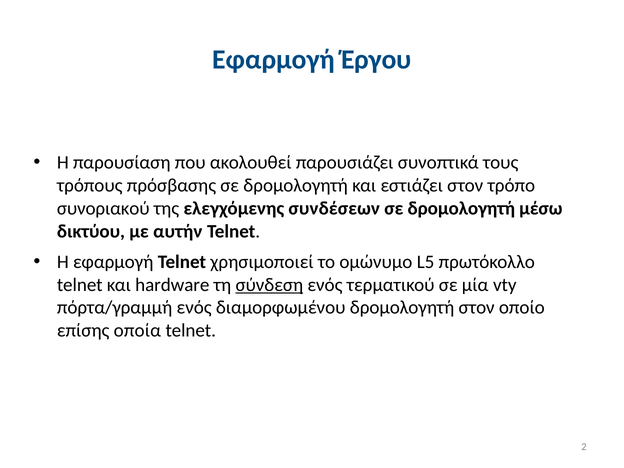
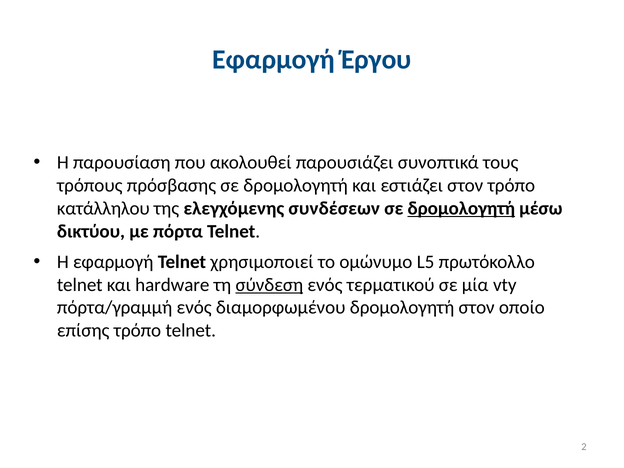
συνοριακού: συνοριακού -> κατάλληλου (103, 208)
δρομολογητή underline: none -> present (461, 208)
αυτήν: αυτήν -> πόρτα (178, 231)
επίσης οποία: οποία -> τρόπο (137, 331)
